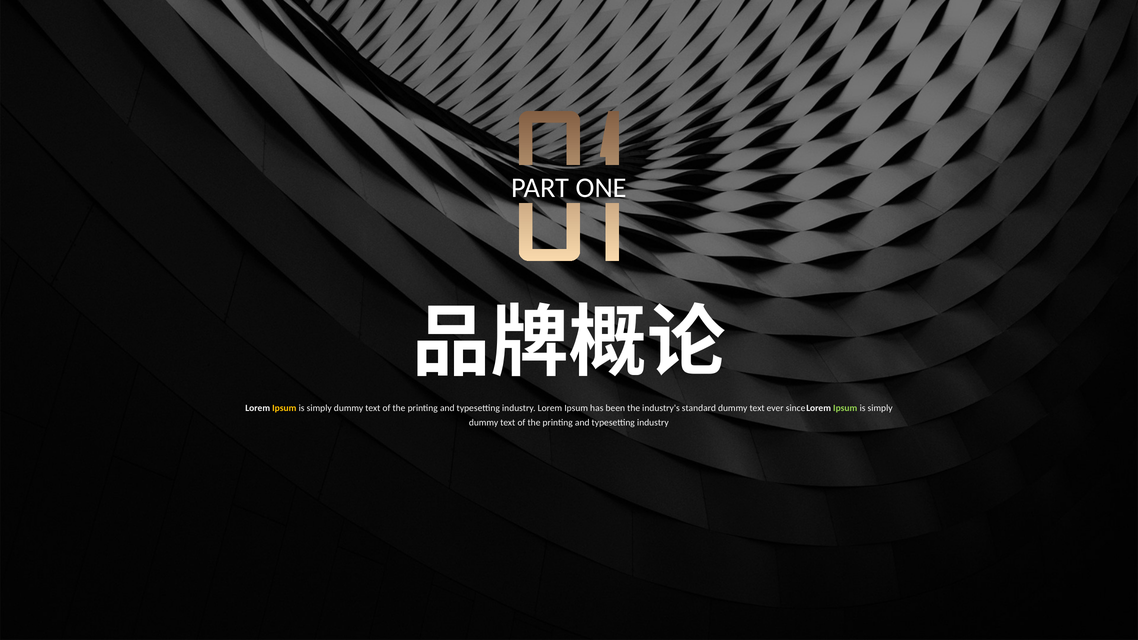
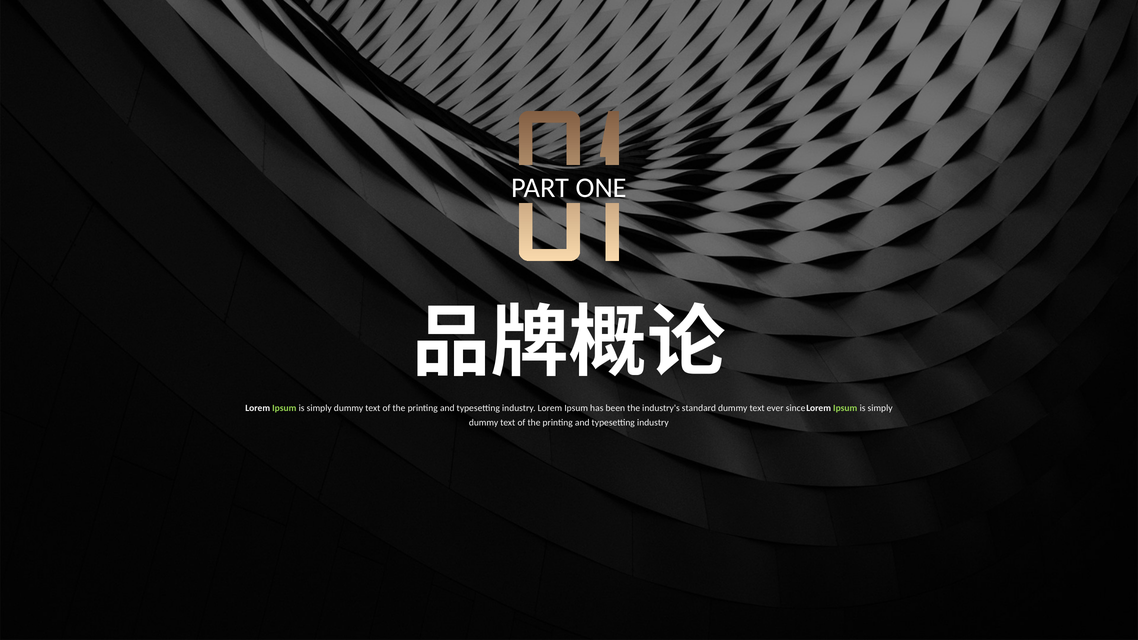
Ipsum colour: yellow -> light green (284, 408)
